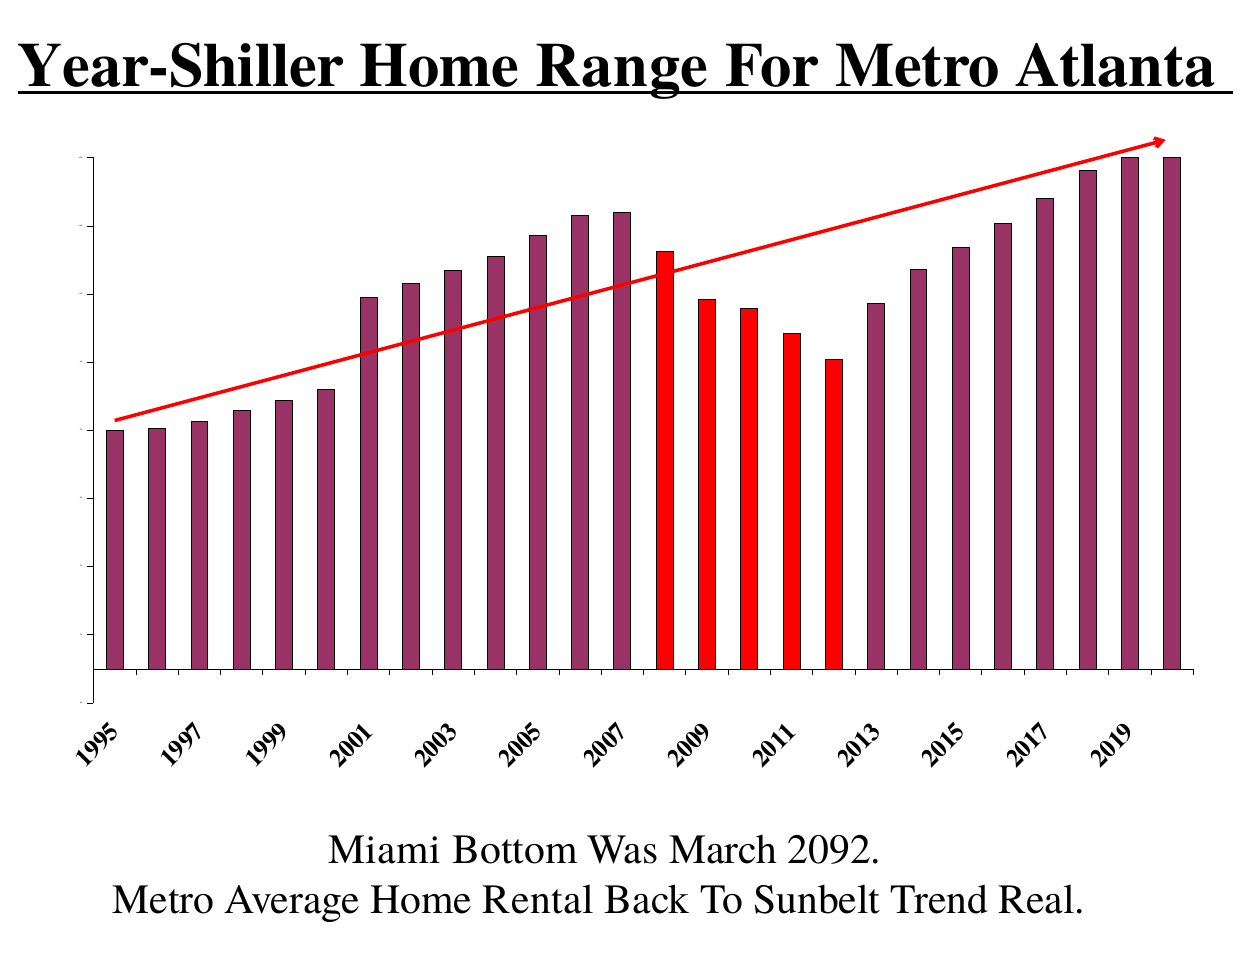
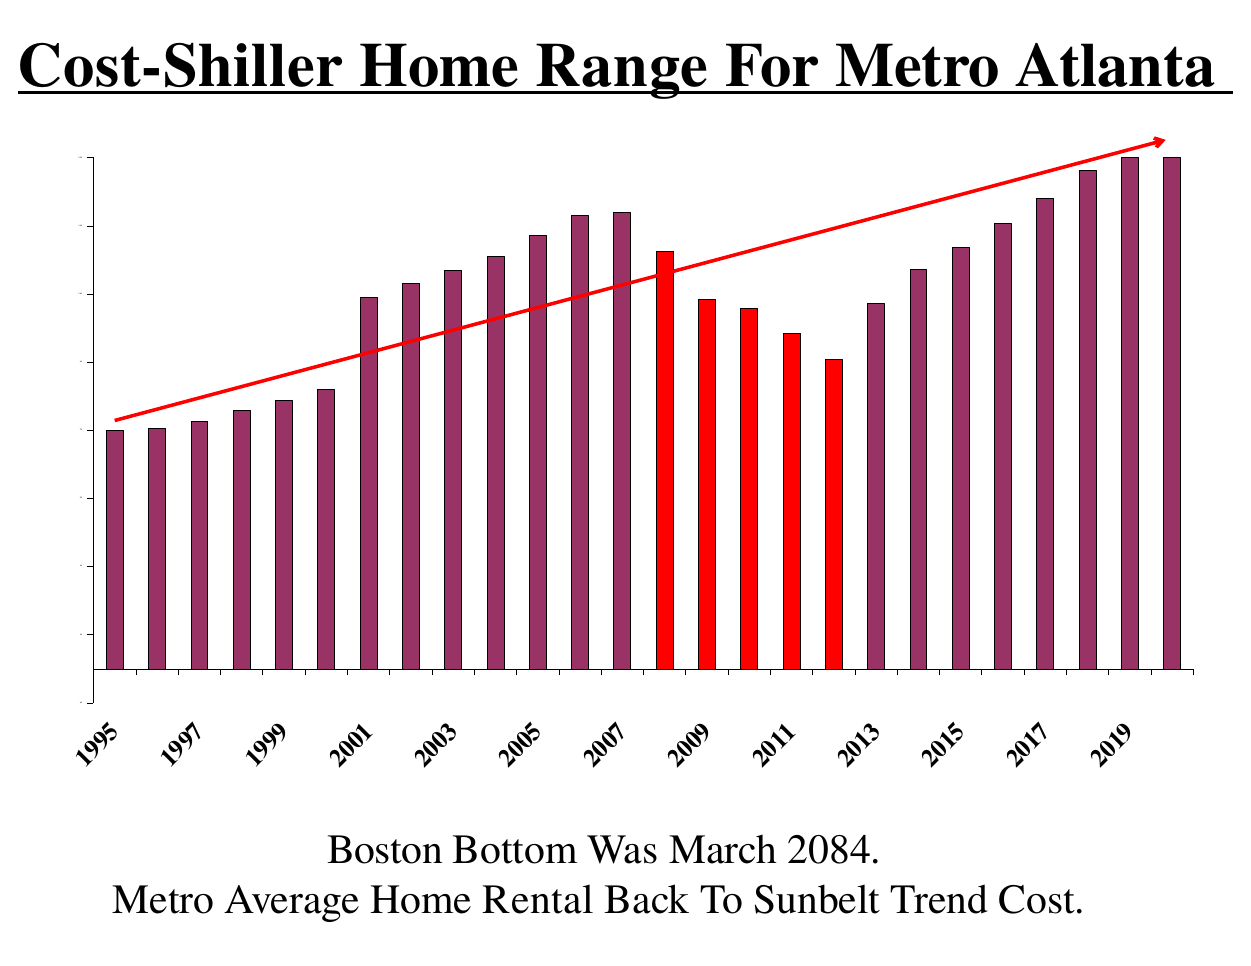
Year-Shiller: Year-Shiller -> Cost-Shiller (181, 65)
Miami: Miami -> Boston (385, 850)
2092: 2092 -> 2084 (834, 850)
Real: Real -> Cost (1042, 900)
